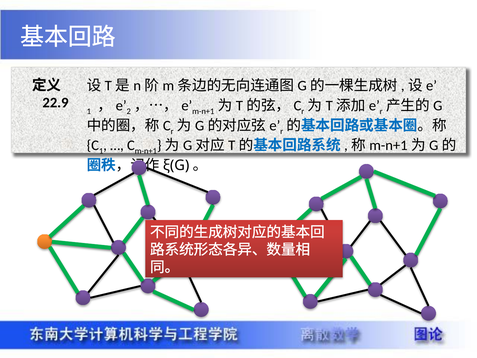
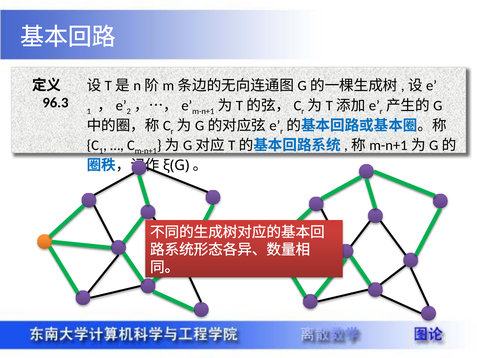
22.9: 22.9 -> 96.3 (55, 103)
